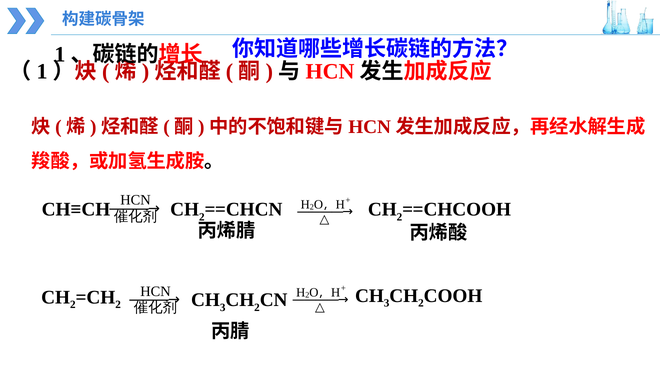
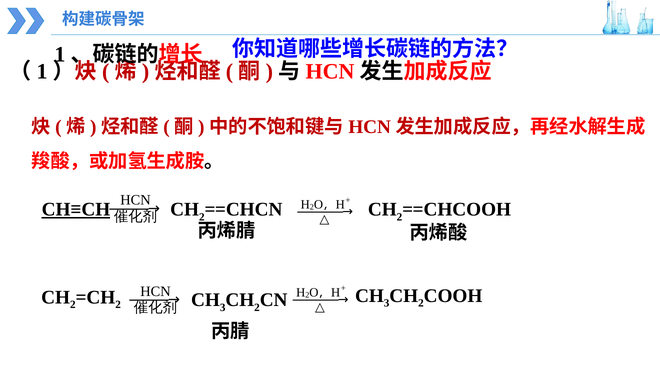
CH≡CH underline: none -> present (76, 210)
